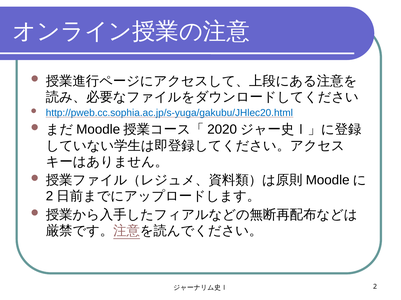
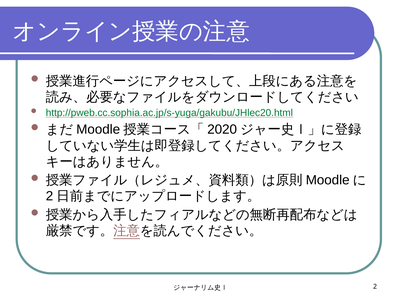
http://pweb.cc.sophia.ac.jp/s-yuga/gakubu/JHlec20.html colour: blue -> green (169, 113)
